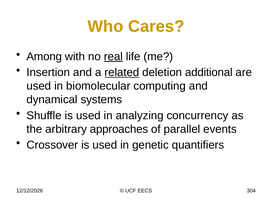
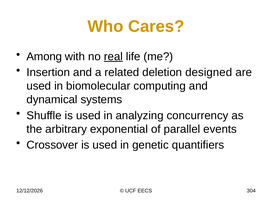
related underline: present -> none (122, 72)
additional: additional -> designed (209, 72)
approaches: approaches -> exponential (119, 129)
